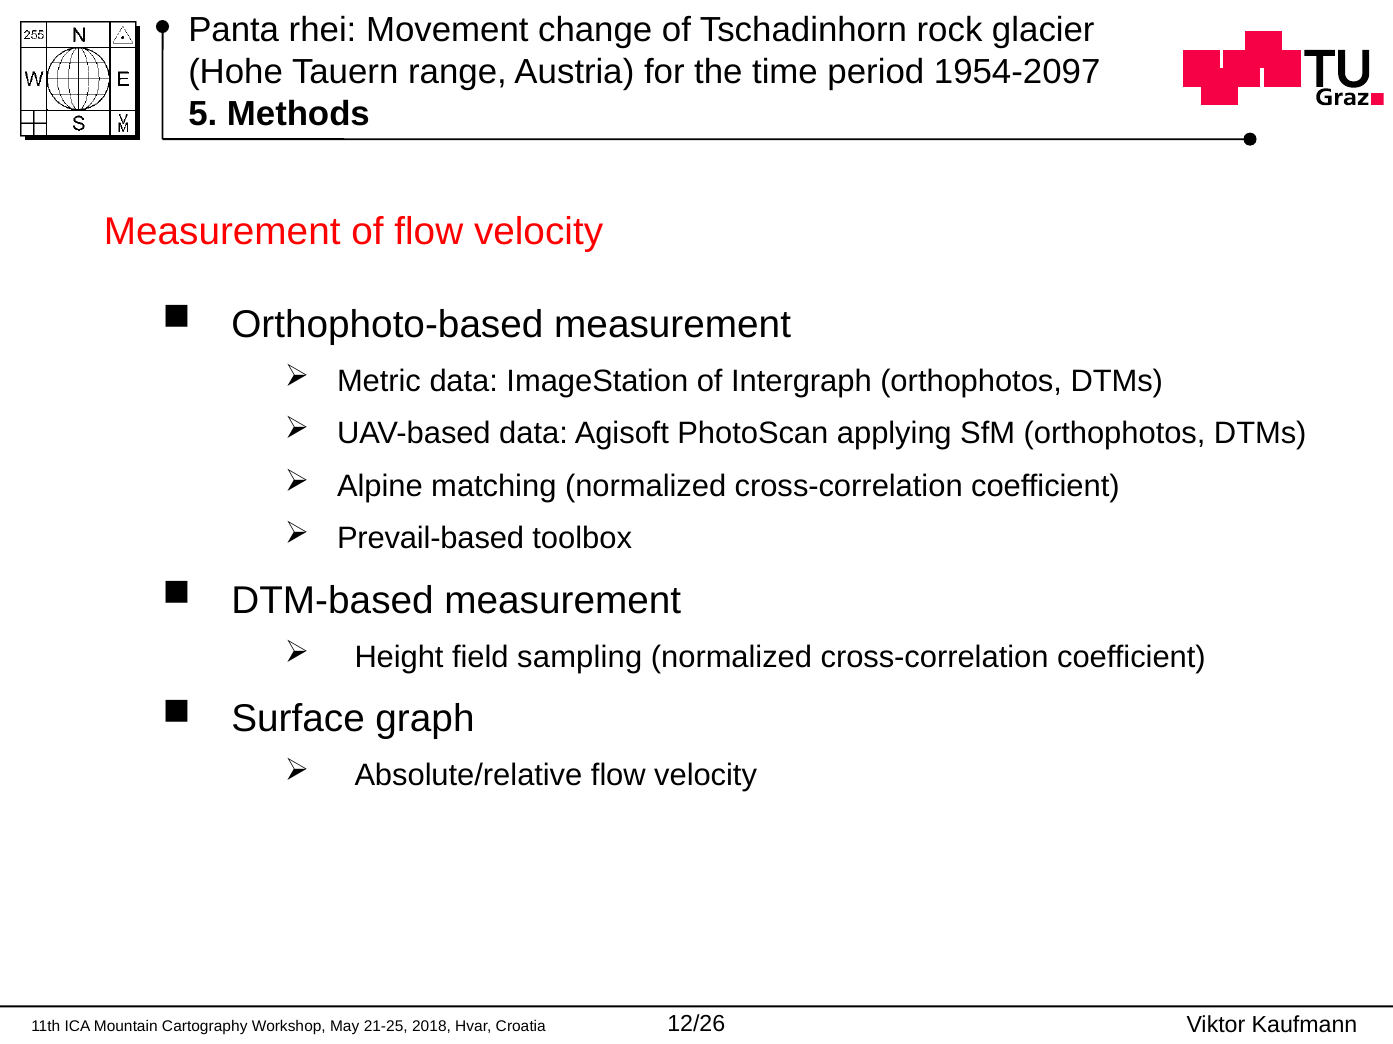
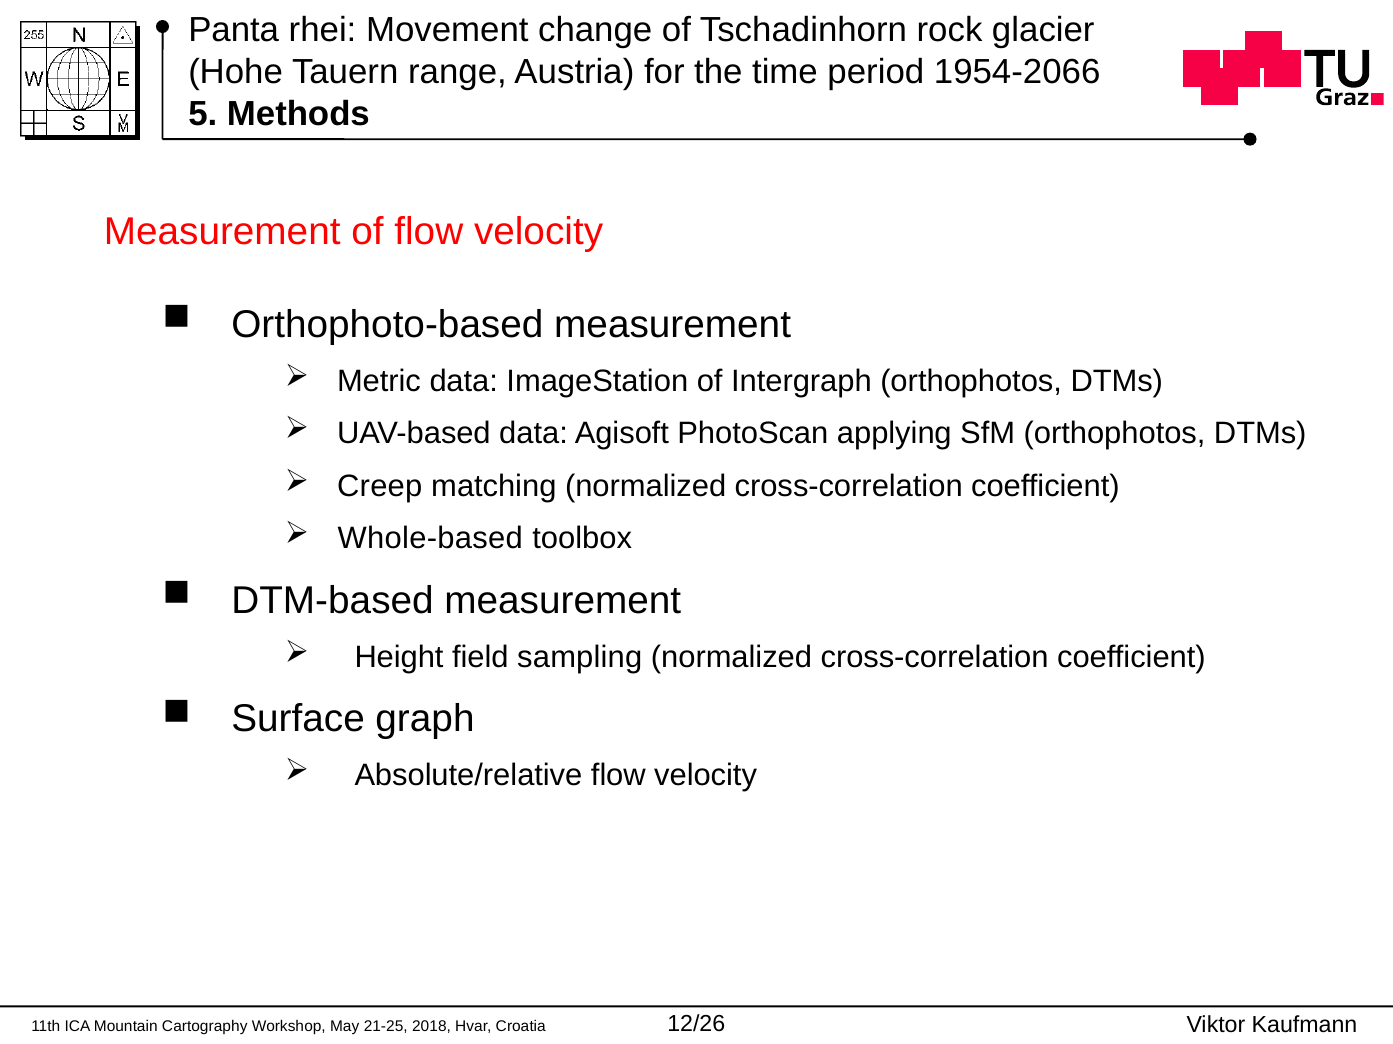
1954-2097: 1954-2097 -> 1954-2066 (1017, 72)
Alpine: Alpine -> Creep (380, 487)
Prevail-based: Prevail-based -> Whole-based (430, 539)
